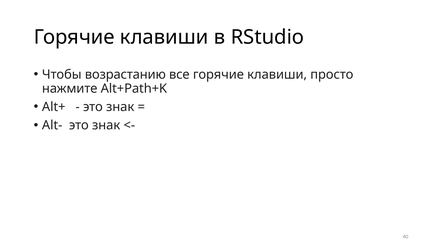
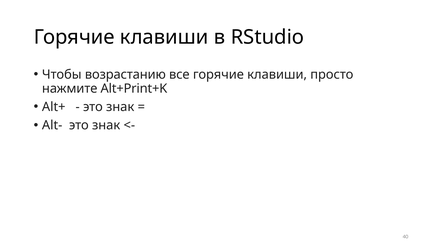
Alt+Path+K: Alt+Path+K -> Alt+Print+K (134, 89)
